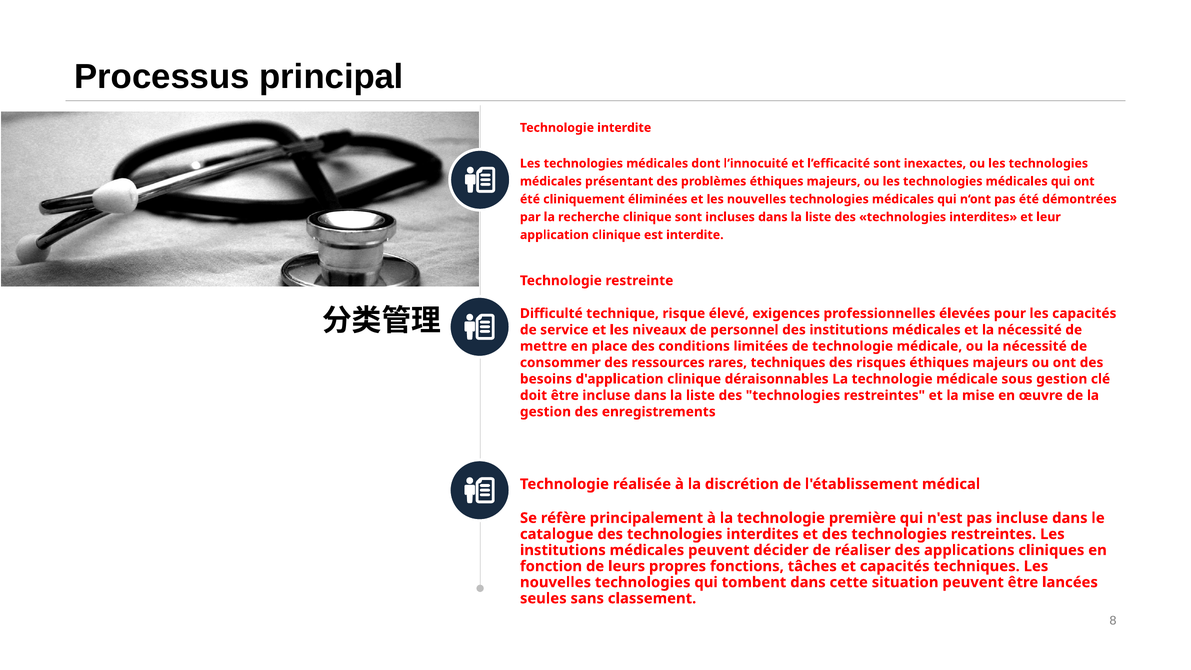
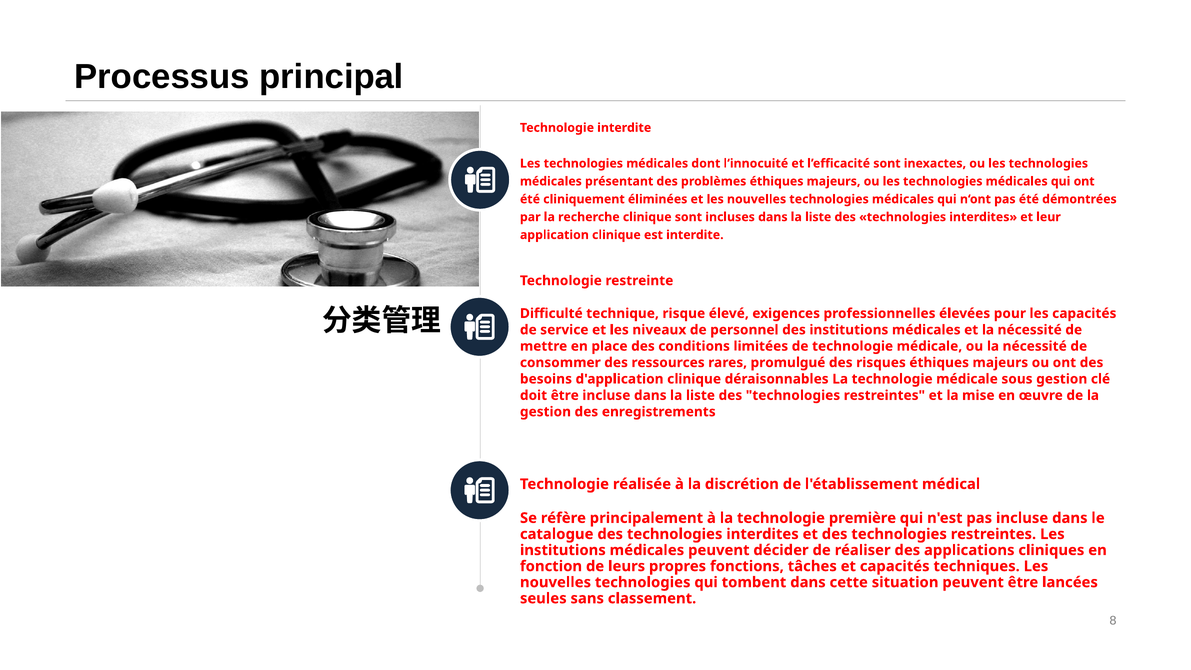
rares techniques: techniques -> promulgué (788, 363)
